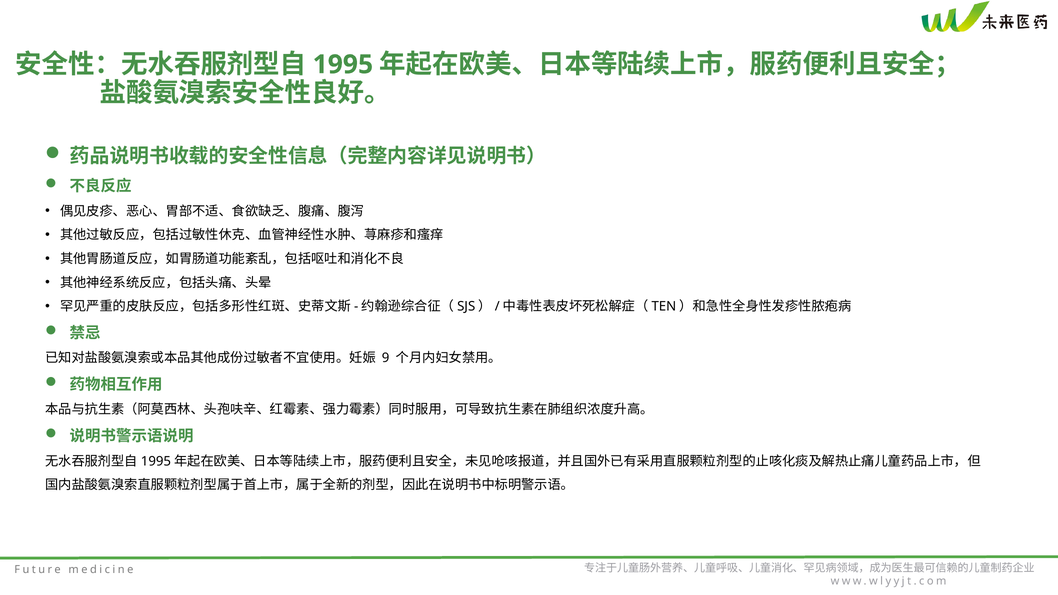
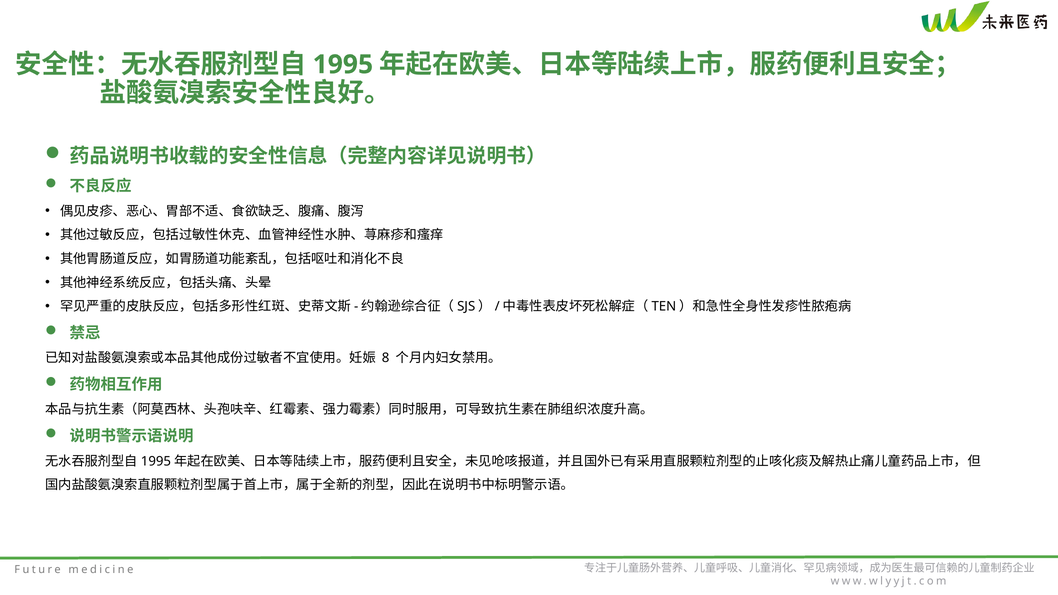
9: 9 -> 8 (386, 358)
